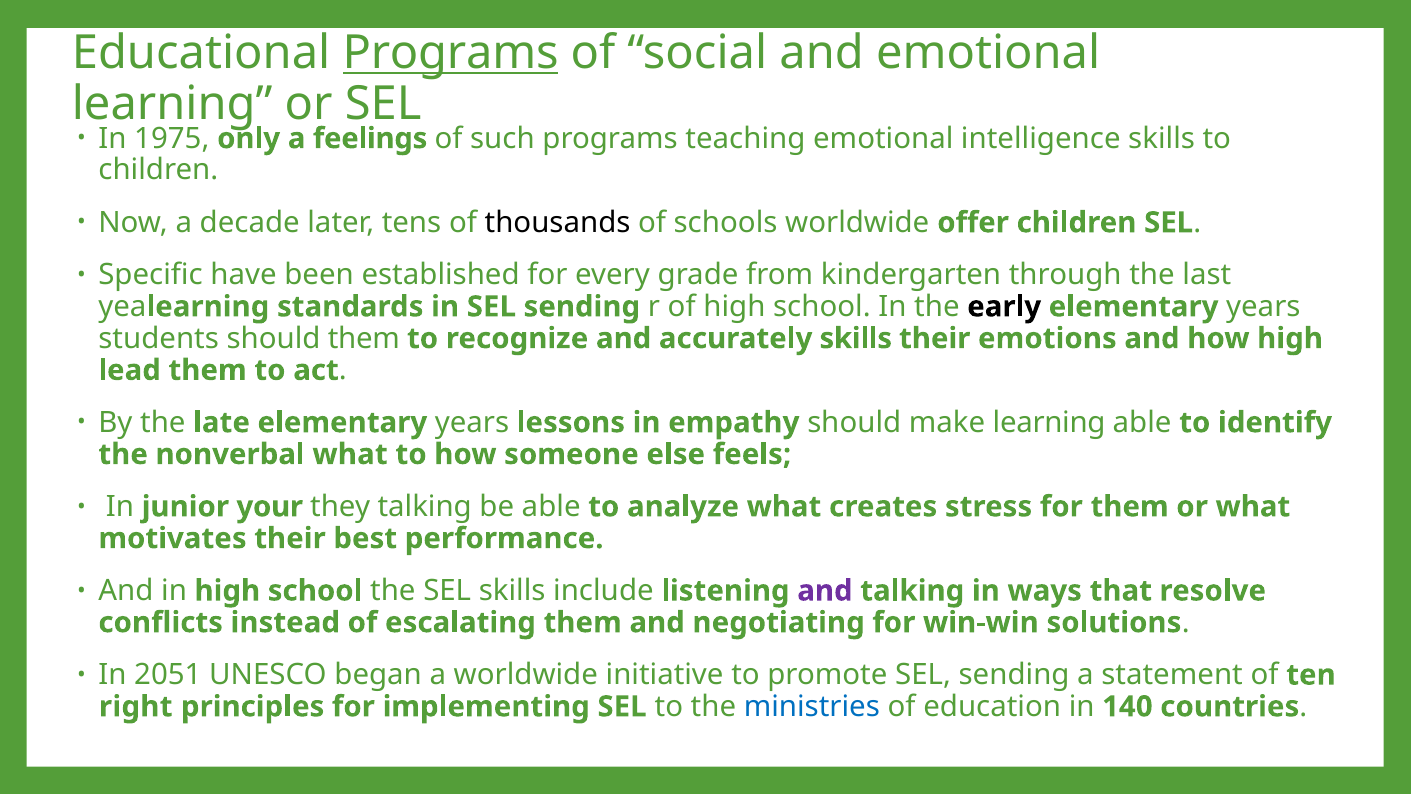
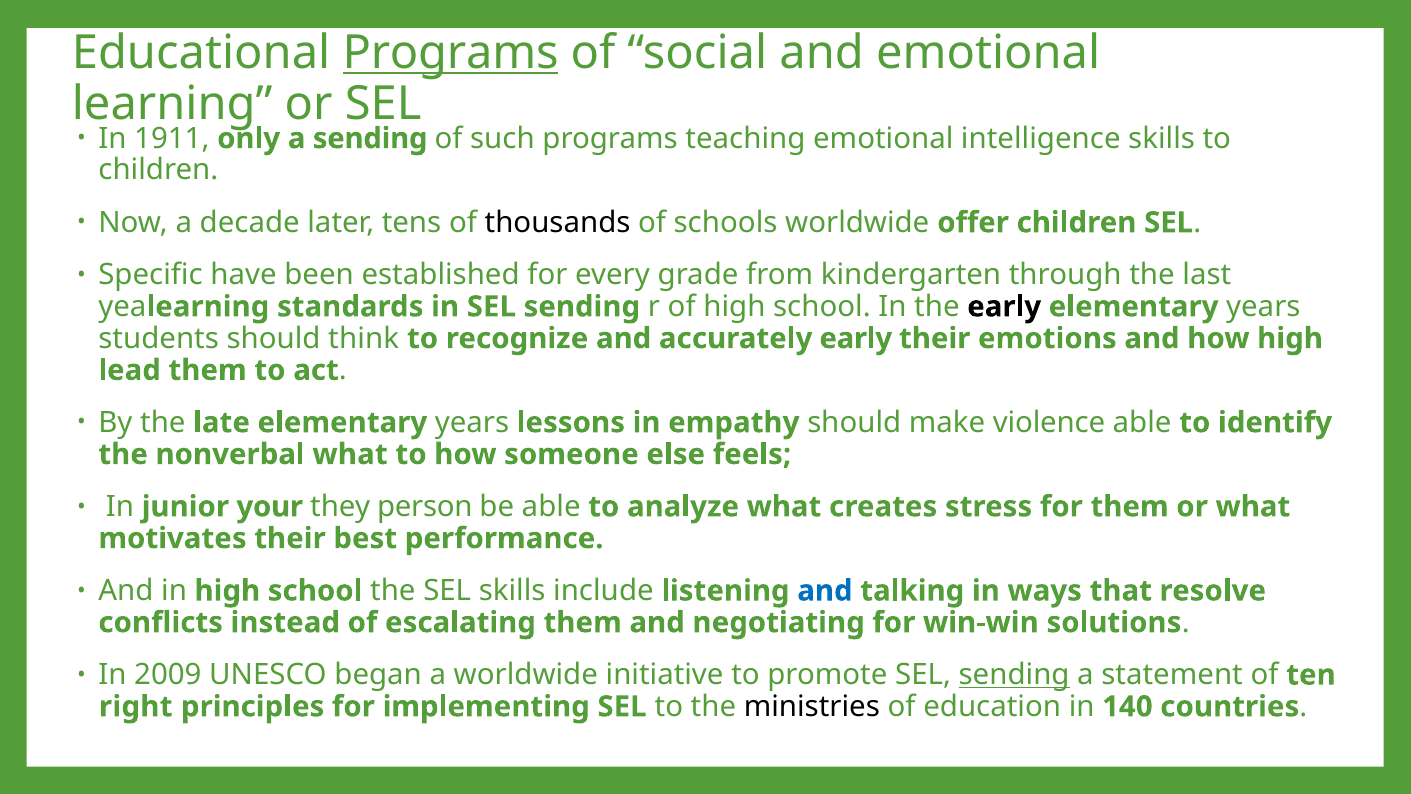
1975: 1975 -> 1911 (172, 138)
a feelings: feelings -> sending (370, 138)
should them: them -> think (364, 338)
accurately skills: skills -> early (856, 338)
make learning: learning -> violence (1049, 422)
they talking: talking -> person (425, 506)
and colour: purple -> blue (825, 591)
2051: 2051 -> 2009 (168, 675)
sending underline: none -> present (1014, 675)
ministries colour: blue -> black (812, 706)
